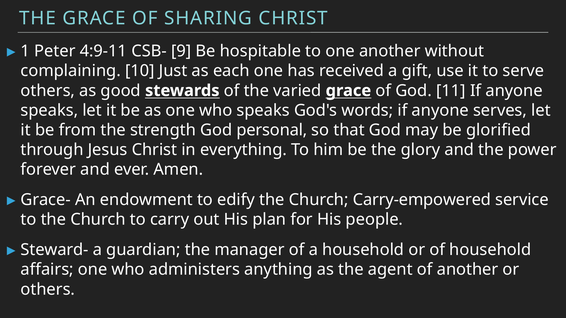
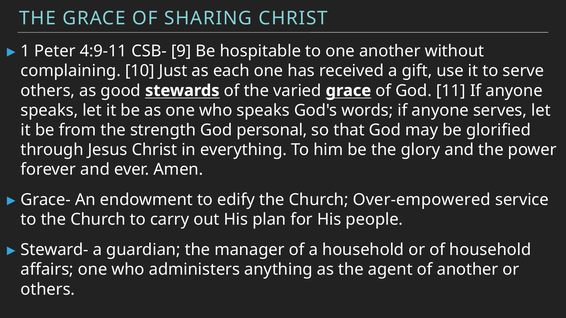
Carry-empowered: Carry-empowered -> Over-empowered (422, 200)
